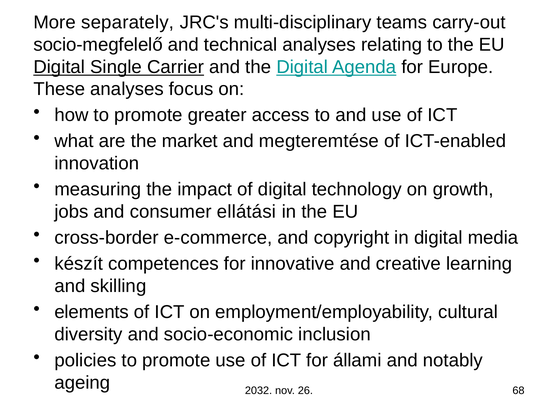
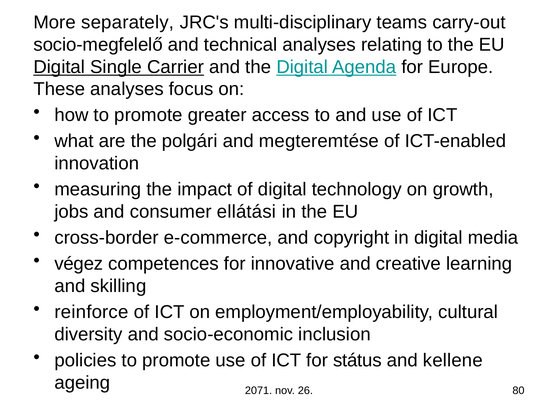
market: market -> polgári (190, 141)
készít: készít -> végez (79, 264)
elements: elements -> reinforce (92, 312)
állami: állami -> státus (357, 361)
notably: notably -> kellene (453, 361)
2032: 2032 -> 2071 (259, 391)
68: 68 -> 80 (518, 391)
